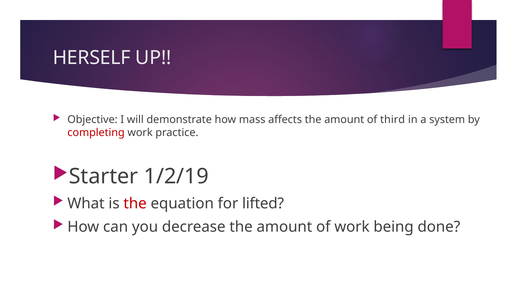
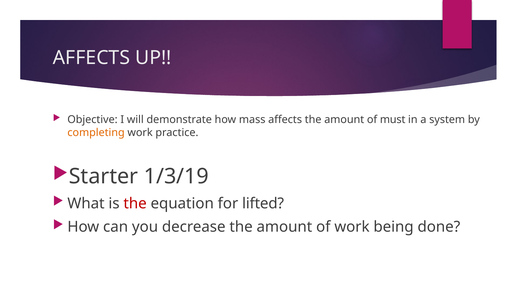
HERSELF: HERSELF -> AFFECTS (91, 58)
third: third -> must (393, 120)
completing colour: red -> orange (96, 132)
1/2/19: 1/2/19 -> 1/3/19 (176, 176)
